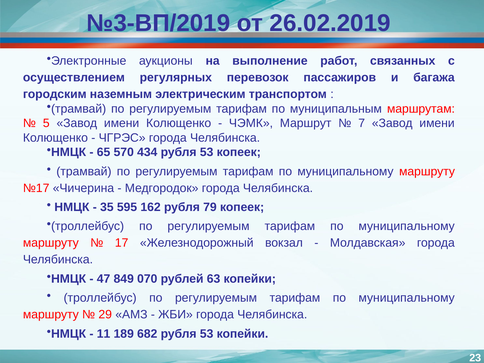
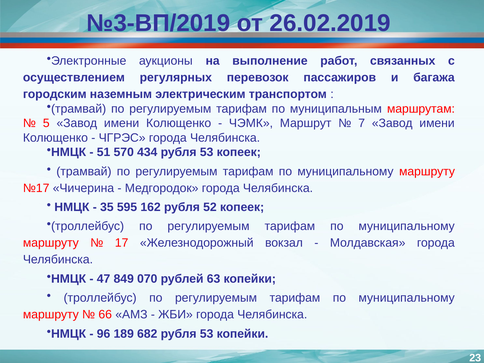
65: 65 -> 51 (104, 152)
79: 79 -> 52 (210, 207)
29: 29 -> 66 (105, 315)
11: 11 -> 96 (104, 334)
